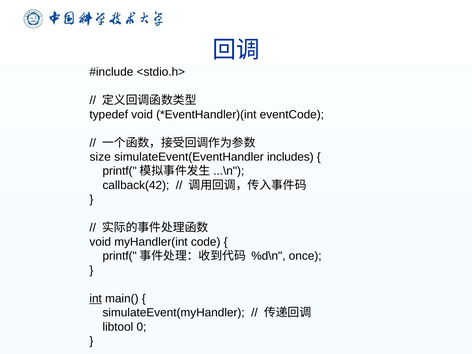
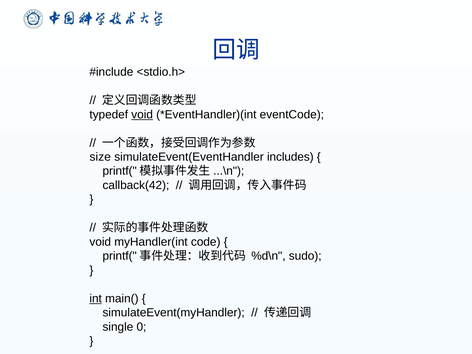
void underline: none -> present (142, 114)
once: once -> sudo (305, 256)
libtool: libtool -> single (118, 327)
